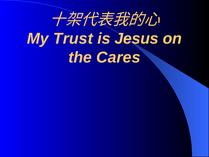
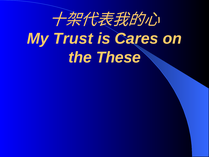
Jesus: Jesus -> Cares (136, 39)
Cares: Cares -> These (118, 57)
